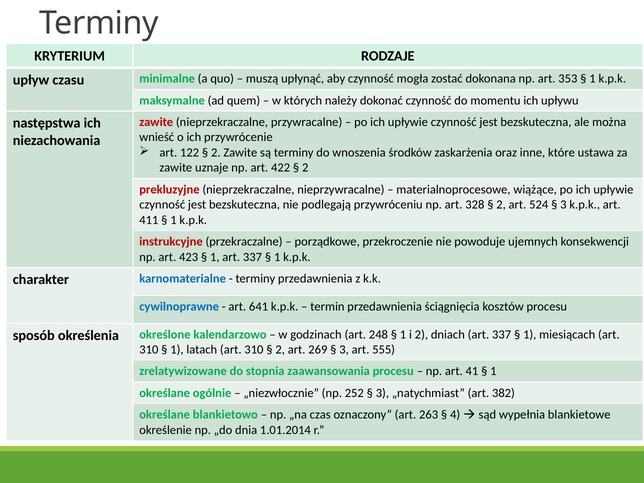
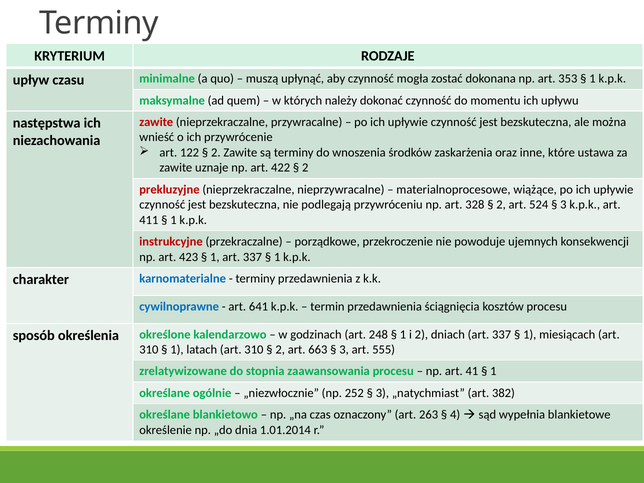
269: 269 -> 663 (318, 350)
